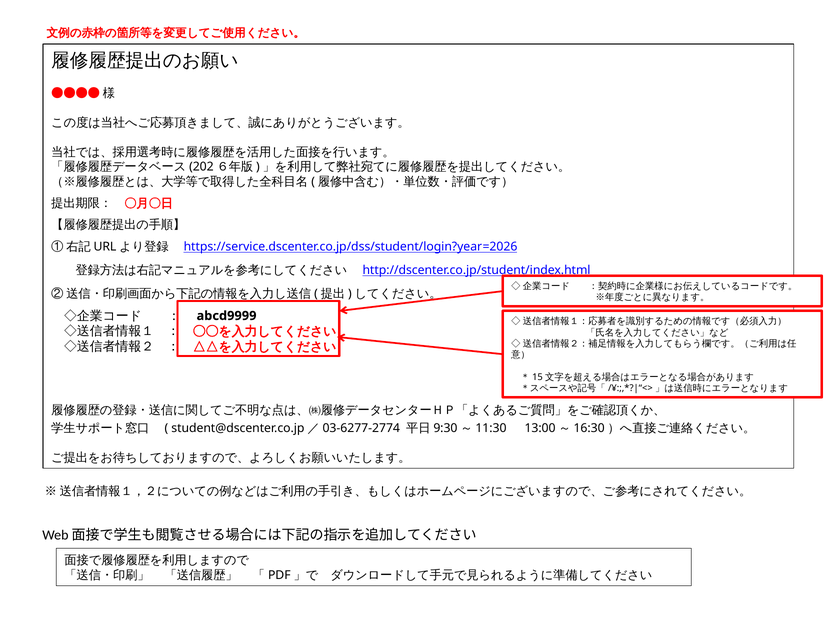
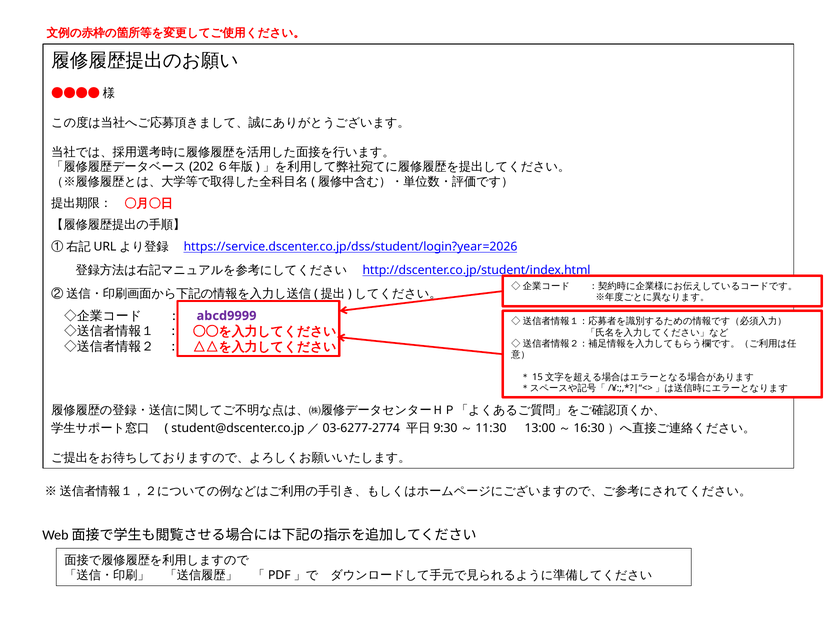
abcd9999 colour: black -> purple (226, 316)
